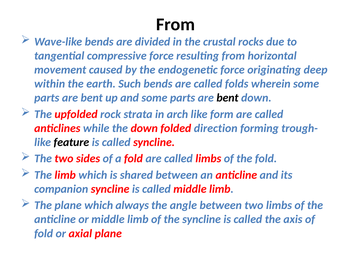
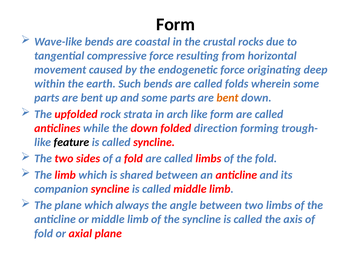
From: From -> Form (176, 24)
divided: divided -> coastal (153, 42)
bent colour: black -> orange (228, 98)
